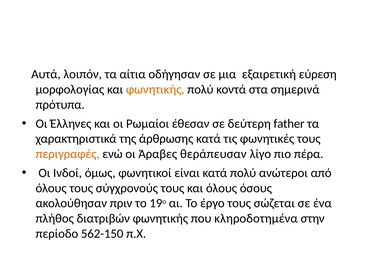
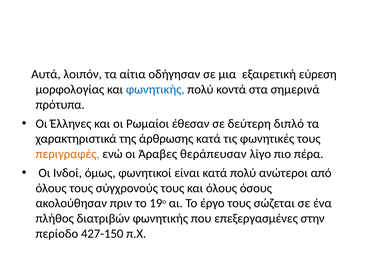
φωνητικής colour: orange -> blue (155, 89)
father: father -> διπλό (289, 123)
κληροδοτημένα: κληροδοτημένα -> επεξεργασμένες (256, 218)
562-150: 562-150 -> 427-150 (102, 234)
